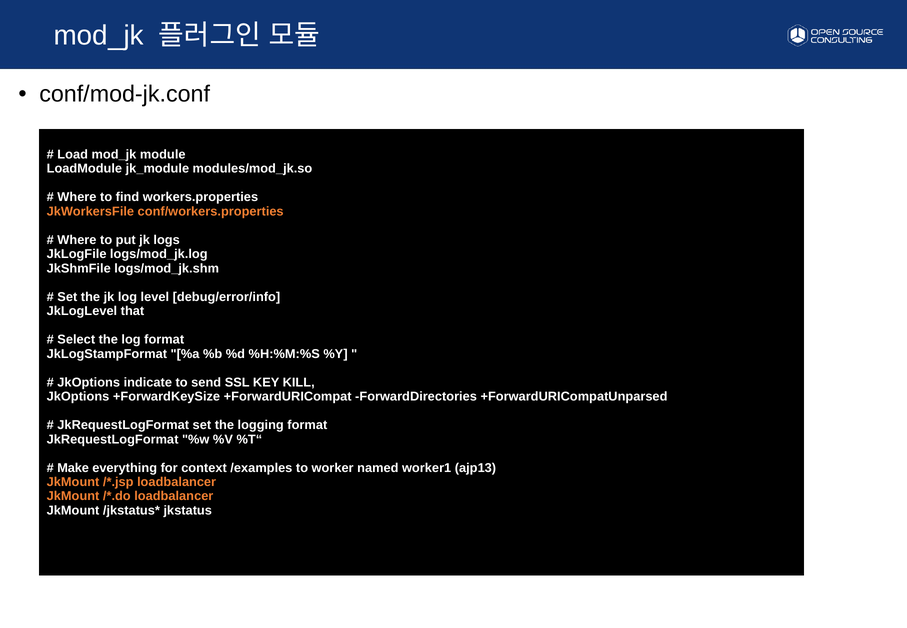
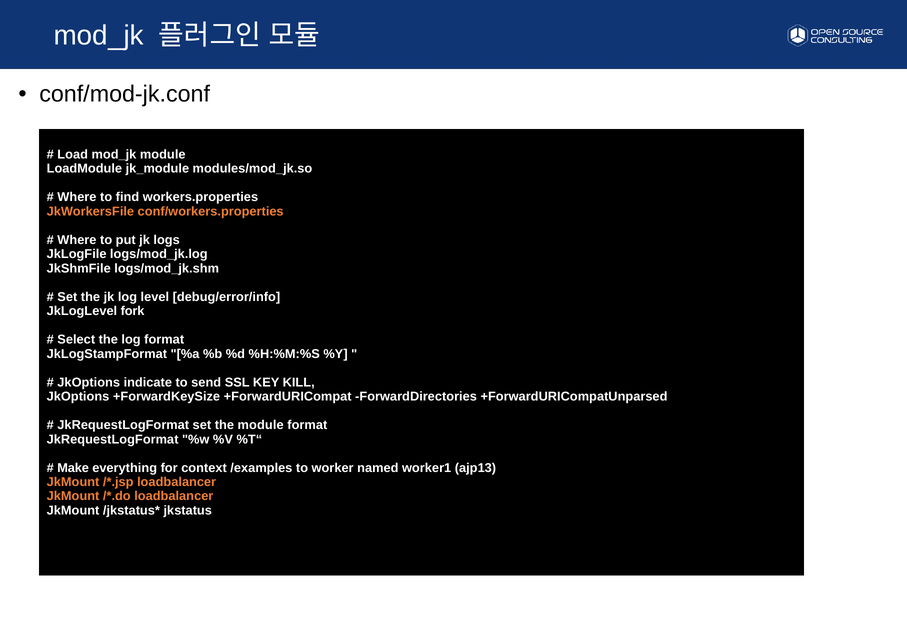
that: that -> fork (133, 311)
the logging: logging -> module (261, 425)
